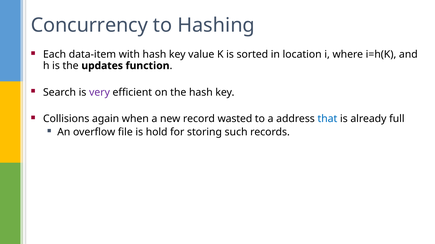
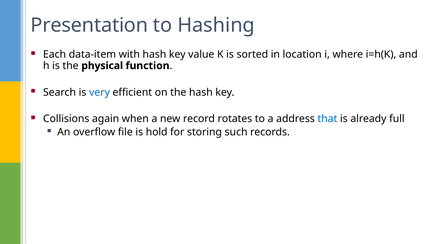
Concurrency: Concurrency -> Presentation (89, 25)
updates: updates -> physical (102, 66)
very colour: purple -> blue (99, 93)
wasted: wasted -> rotates (235, 119)
